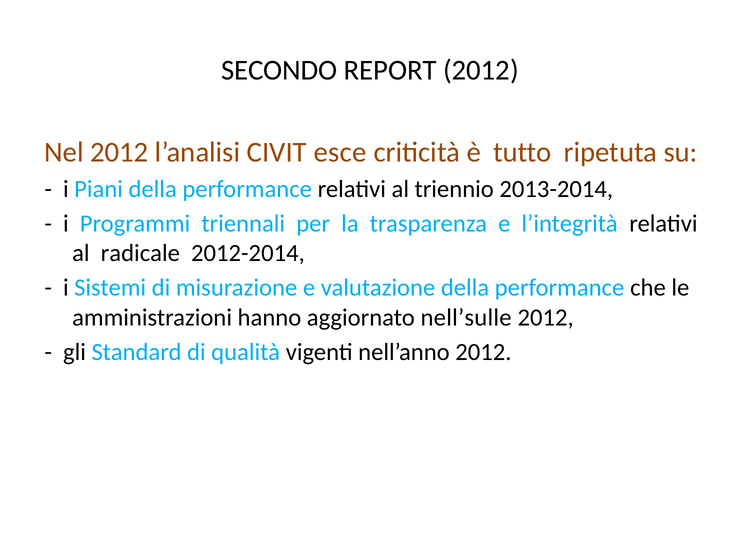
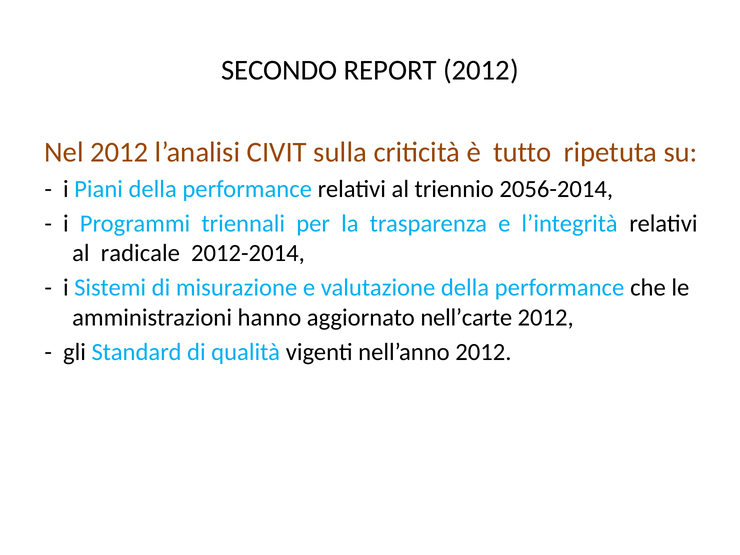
esce: esce -> sulla (340, 152)
2013-2014: 2013-2014 -> 2056-2014 (556, 189)
nell’sulle: nell’sulle -> nell’carte (466, 317)
